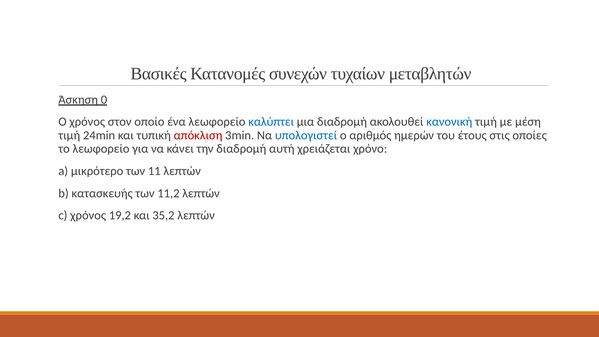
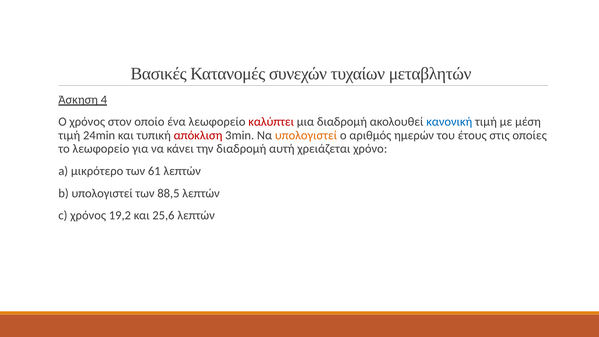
0: 0 -> 4 (104, 100)
καλύπτει colour: blue -> red (271, 122)
υπολογιστεί colour: blue -> orange (306, 135)
11: 11 -> 61 (154, 171)
b κατασκευής: κατασκευής -> υπολογιστεί (102, 193)
11,2: 11,2 -> 88,5 (168, 193)
35,2: 35,2 -> 25,6 (163, 215)
